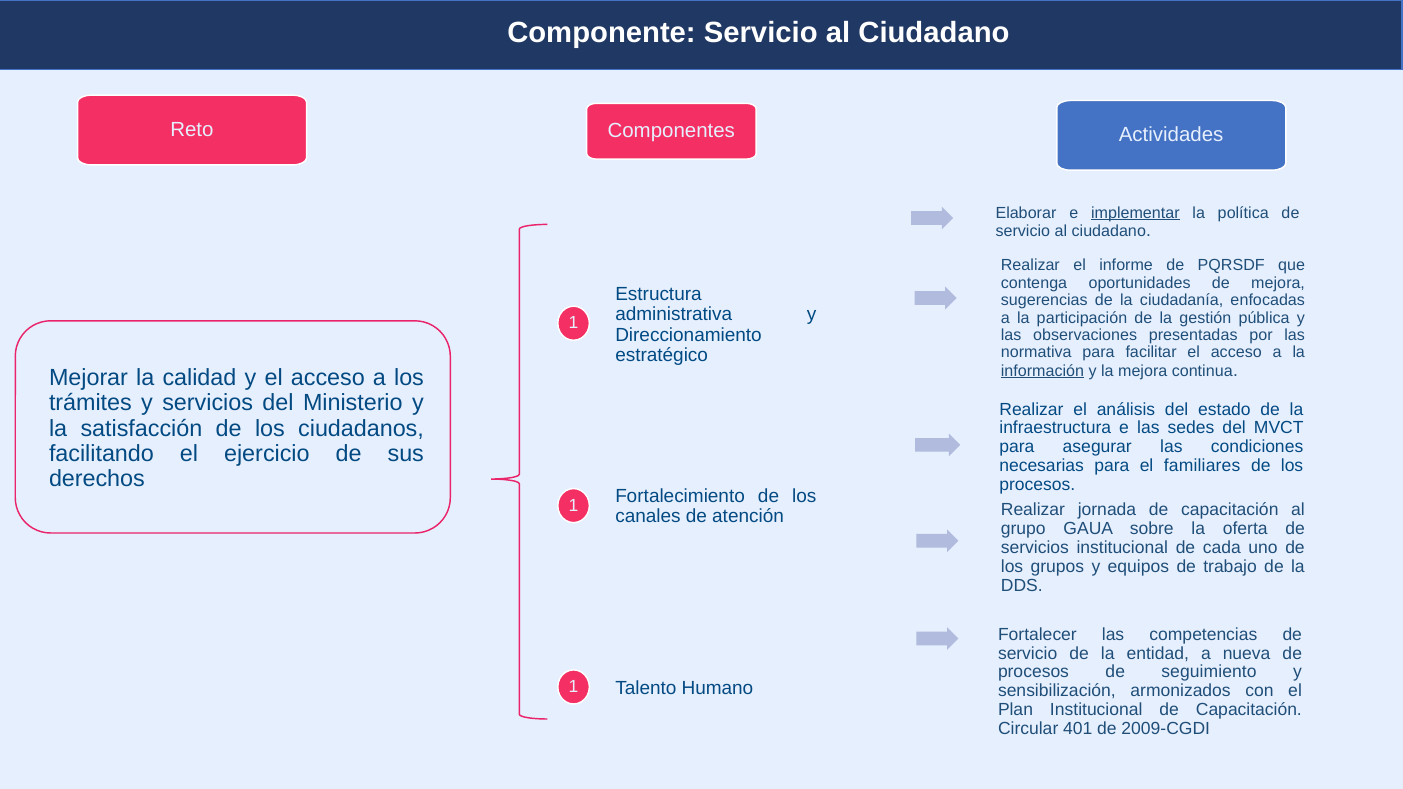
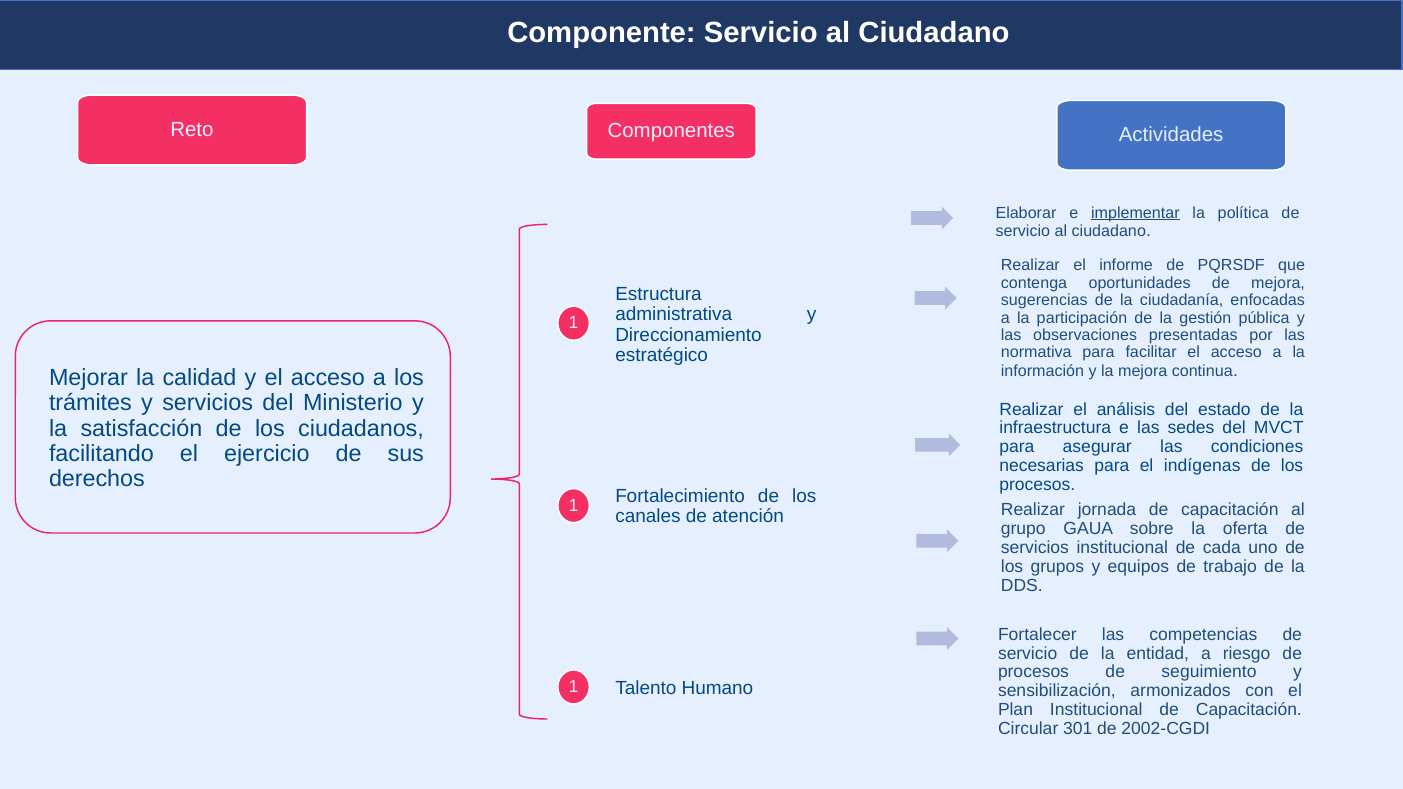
información underline: present -> none (1042, 371)
familiares: familiares -> indígenas (1202, 466)
nueva: nueva -> riesgo (1247, 653)
401: 401 -> 301 (1078, 729)
2009-CGDI: 2009-CGDI -> 2002-CGDI (1166, 729)
